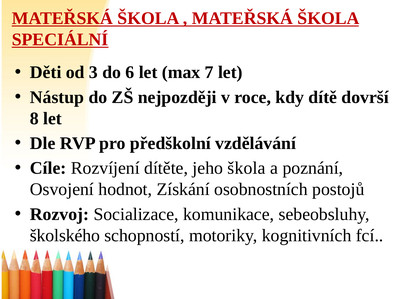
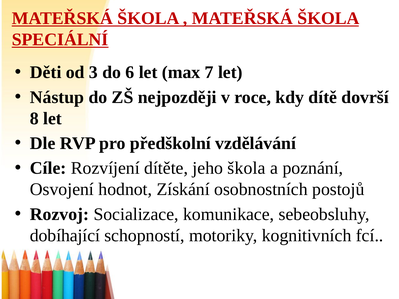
školského: školského -> dobíhající (65, 236)
